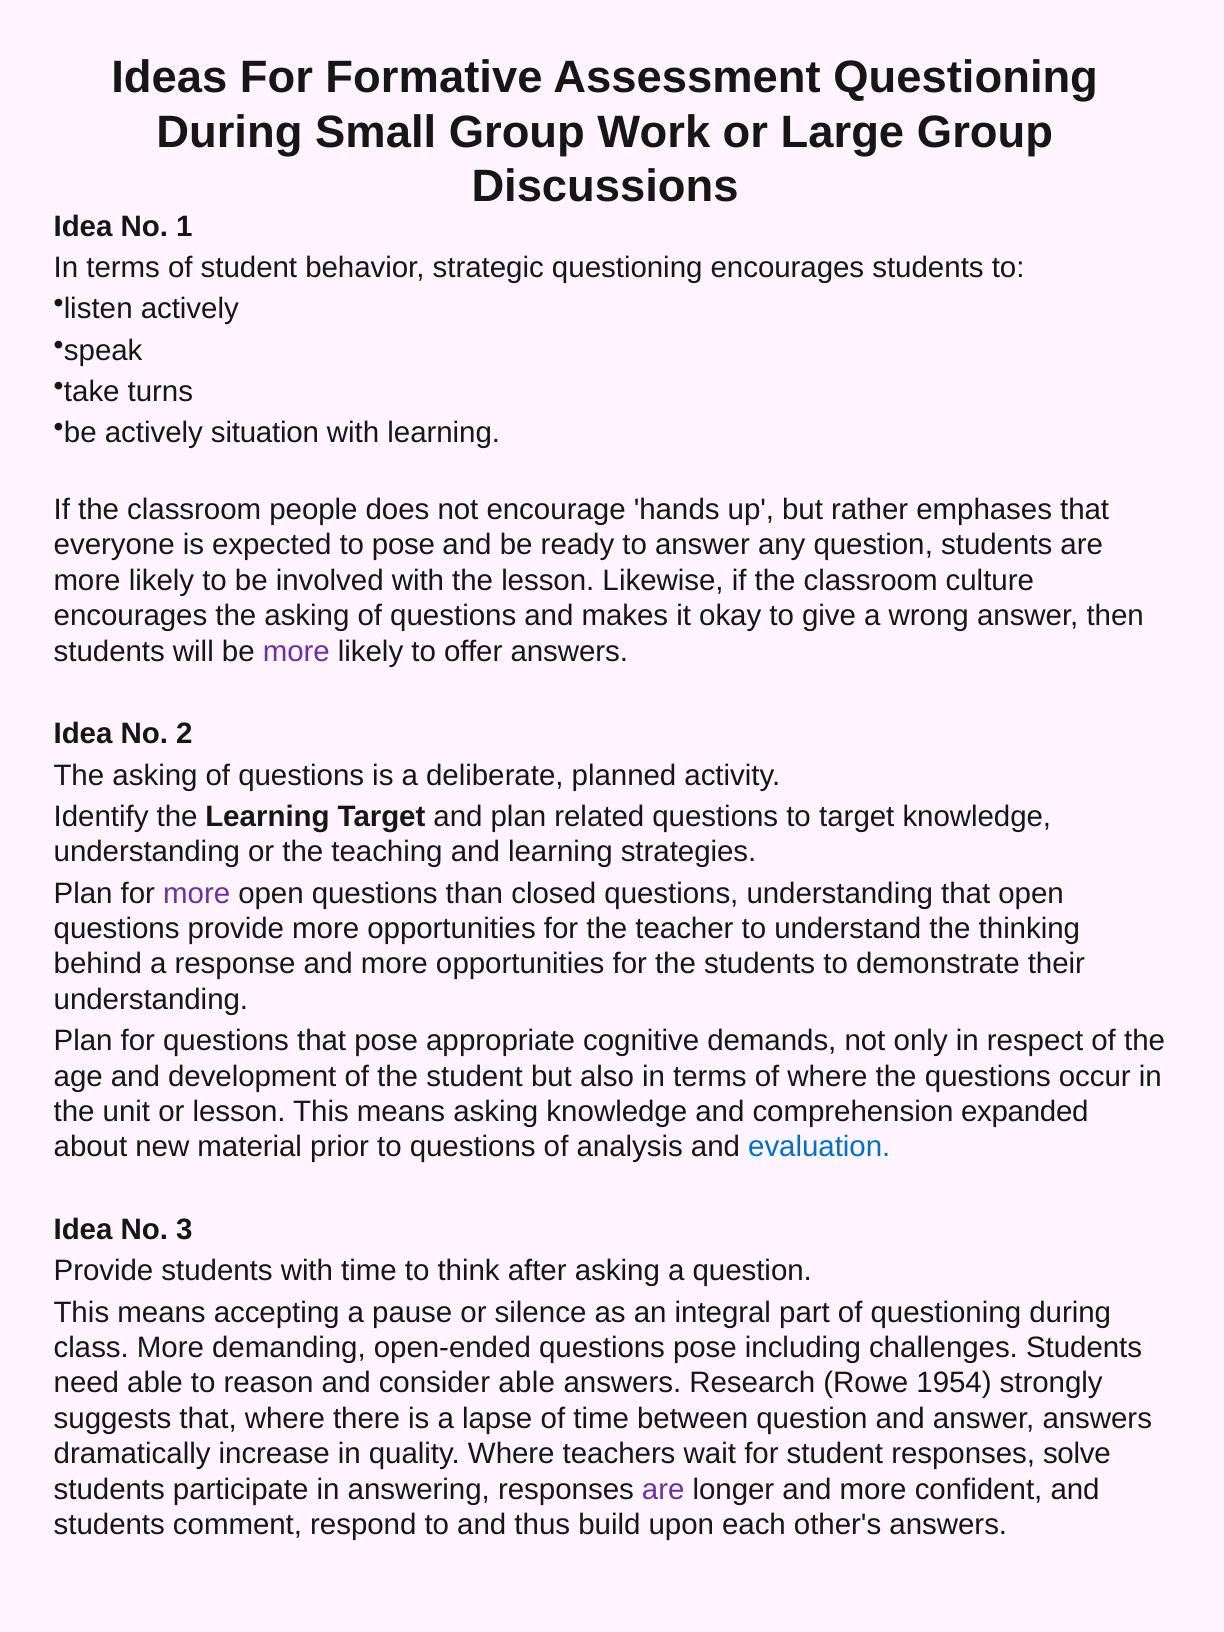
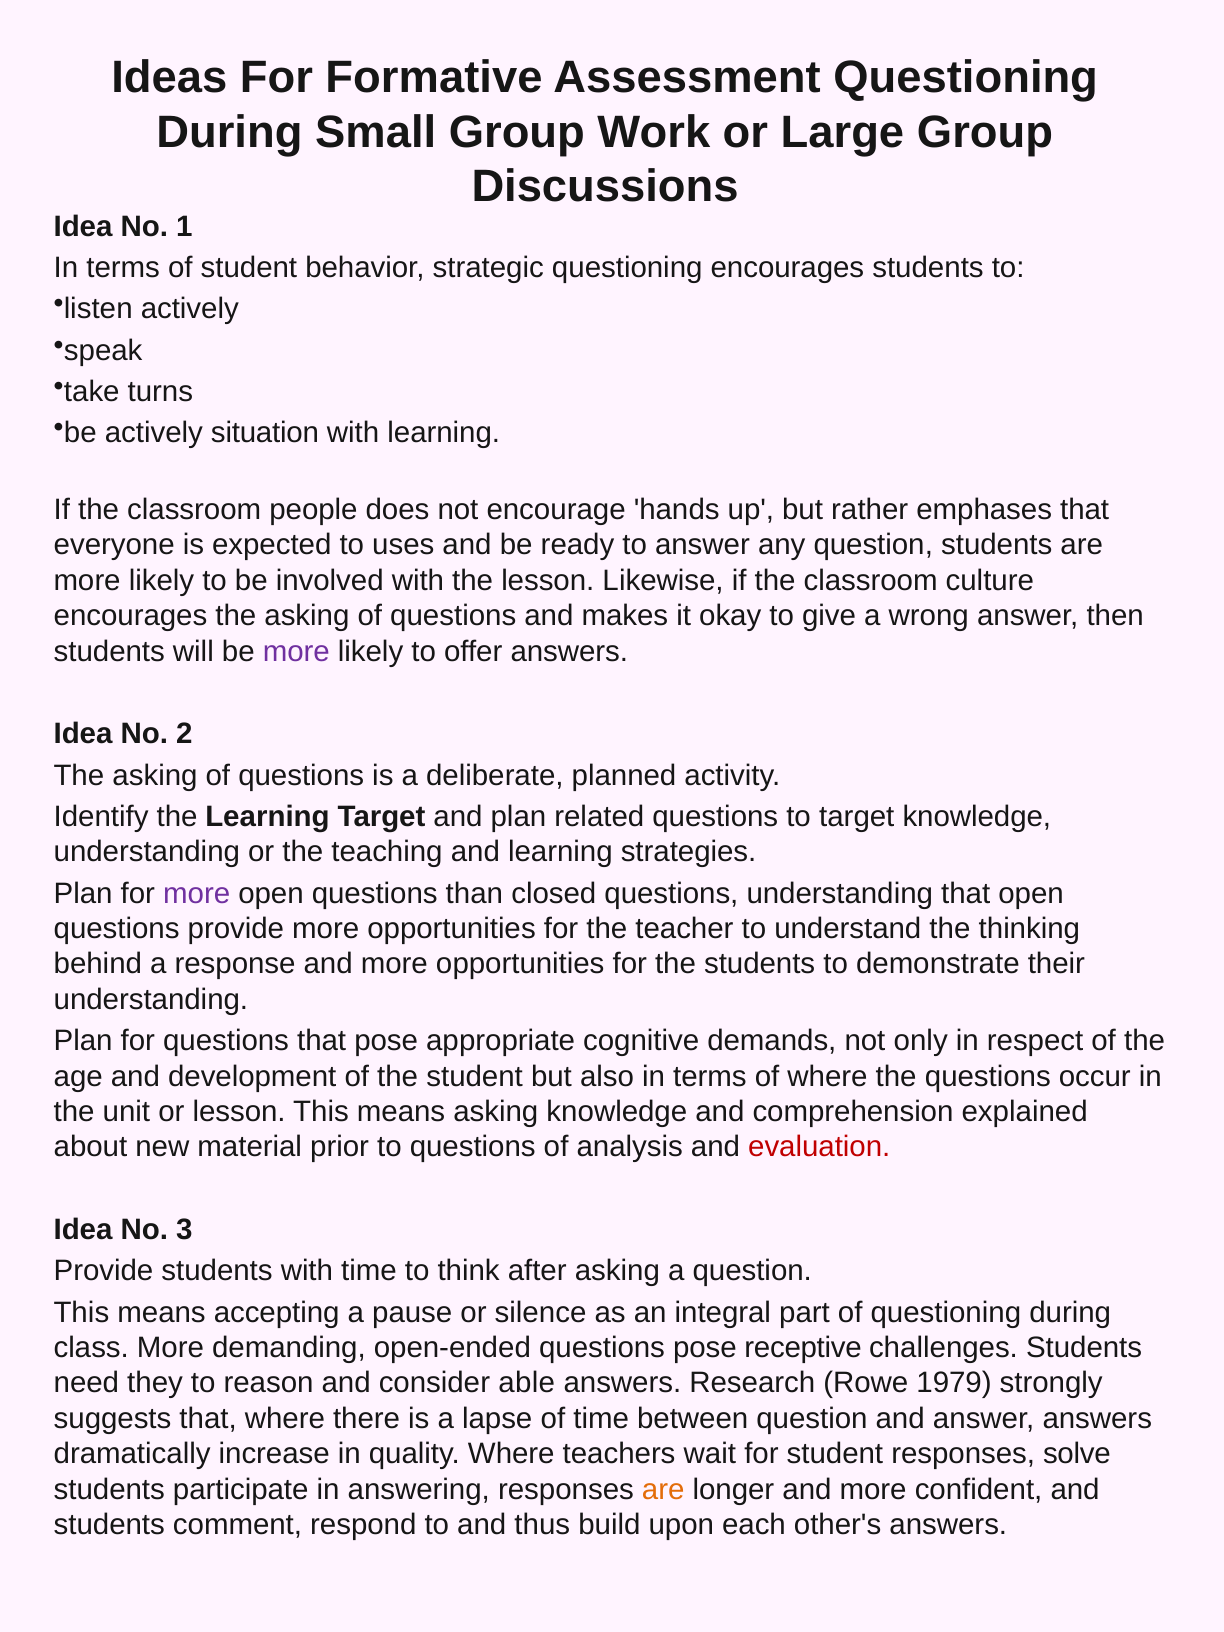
to pose: pose -> uses (403, 545)
expanded: expanded -> explained (1025, 1112)
evaluation colour: blue -> red (819, 1147)
including: including -> receptive (803, 1348)
need able: able -> they (155, 1383)
1954: 1954 -> 1979 (954, 1383)
are colour: purple -> orange (663, 1489)
